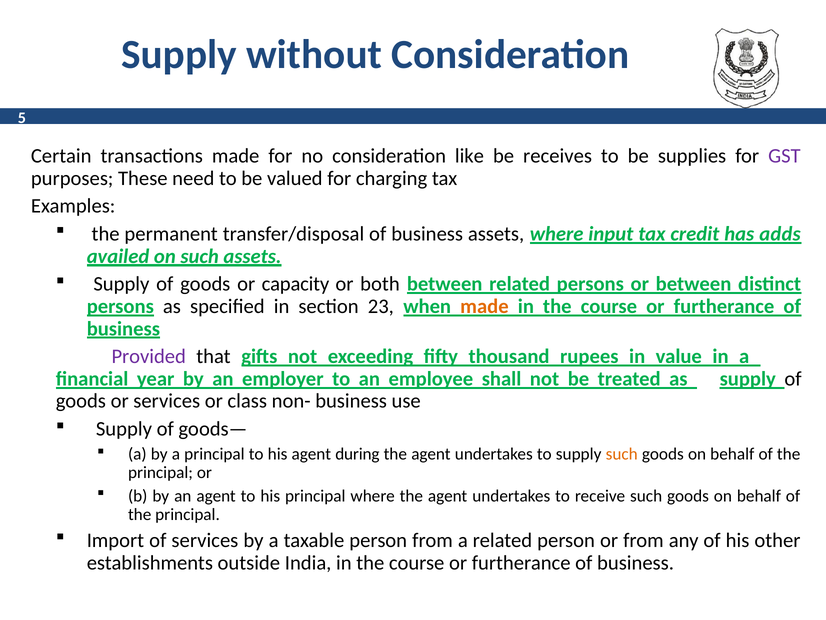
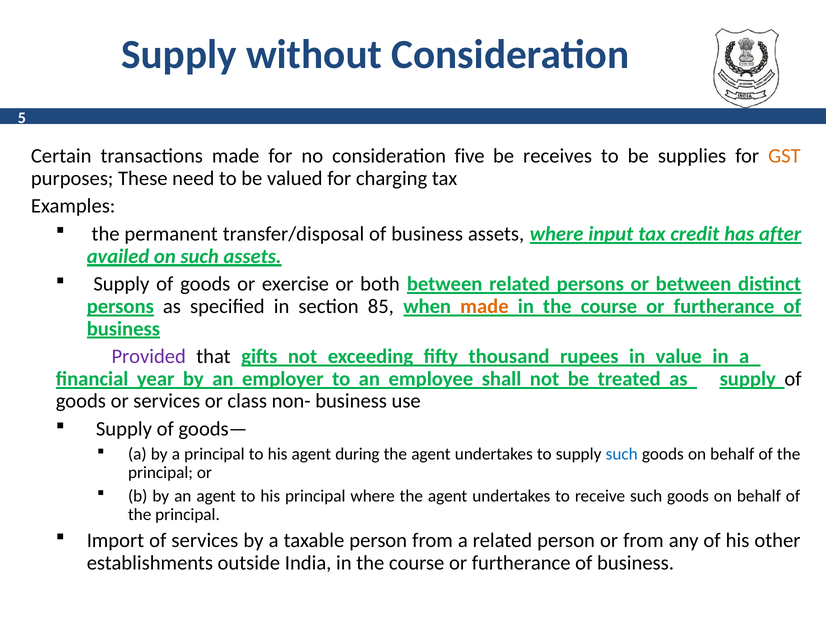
like: like -> five (470, 156)
GST colour: purple -> orange (784, 156)
adds: adds -> after (780, 234)
capacity: capacity -> exercise (295, 284)
23: 23 -> 85 (381, 306)
such colour: orange -> blue (622, 454)
